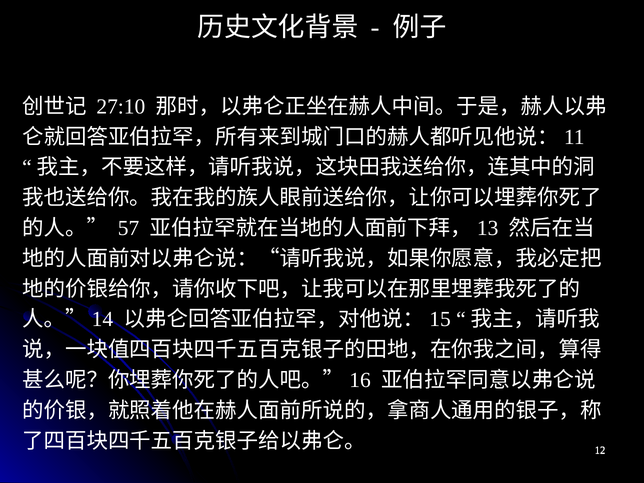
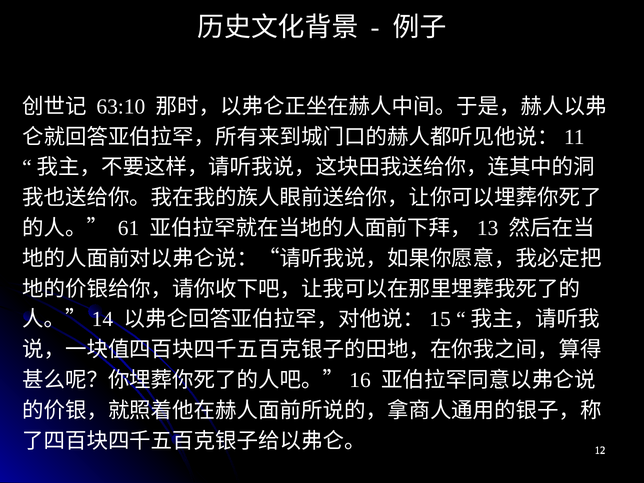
27:10: 27:10 -> 63:10 (121, 107)
57: 57 -> 61 (129, 228)
